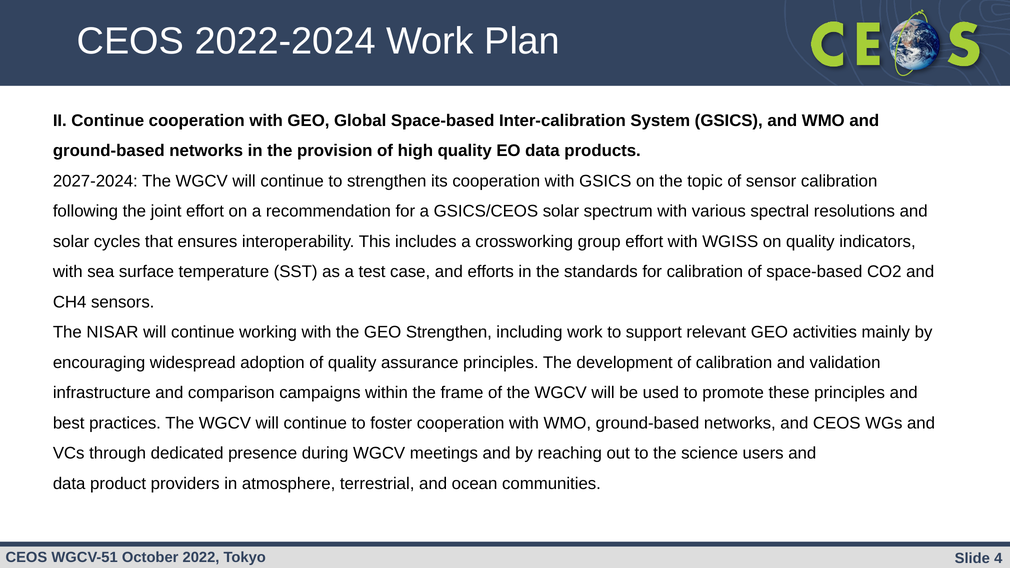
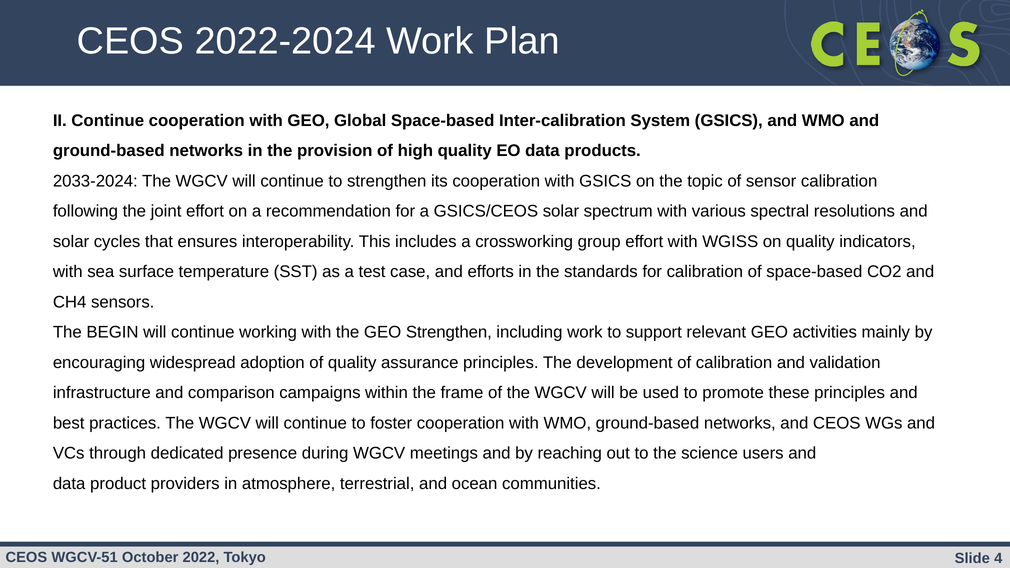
2027-2024: 2027-2024 -> 2033-2024 (95, 181)
NISAR: NISAR -> BEGIN (113, 332)
